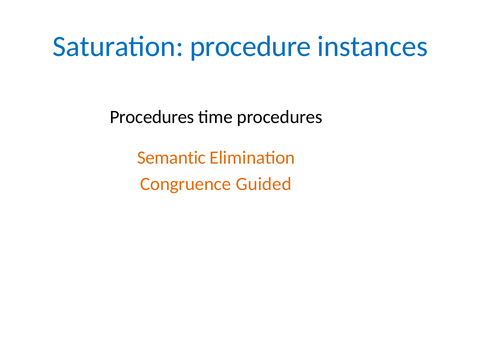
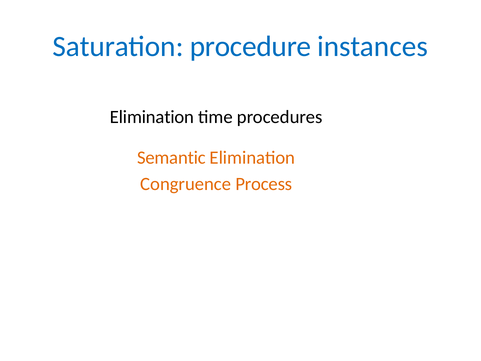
Procedures: Procedures -> Elimination (152, 117)
Guided: Guided -> Process (264, 184)
